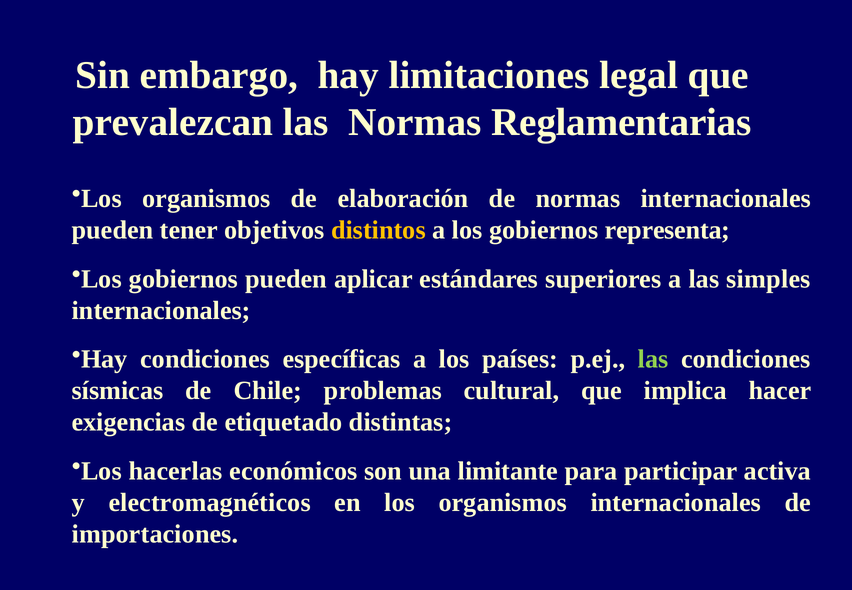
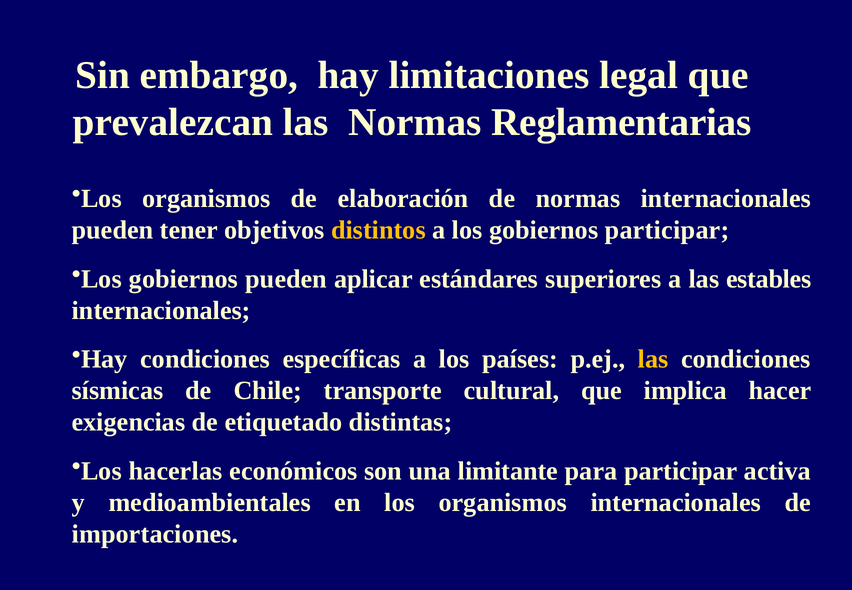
gobiernos representa: representa -> participar (667, 230)
simples: simples -> estables (769, 279)
las colour: light green -> yellow (653, 359)
problemas: problemas -> transporte (383, 391)
electromagnéticos: electromagnéticos -> medioambientales (210, 502)
